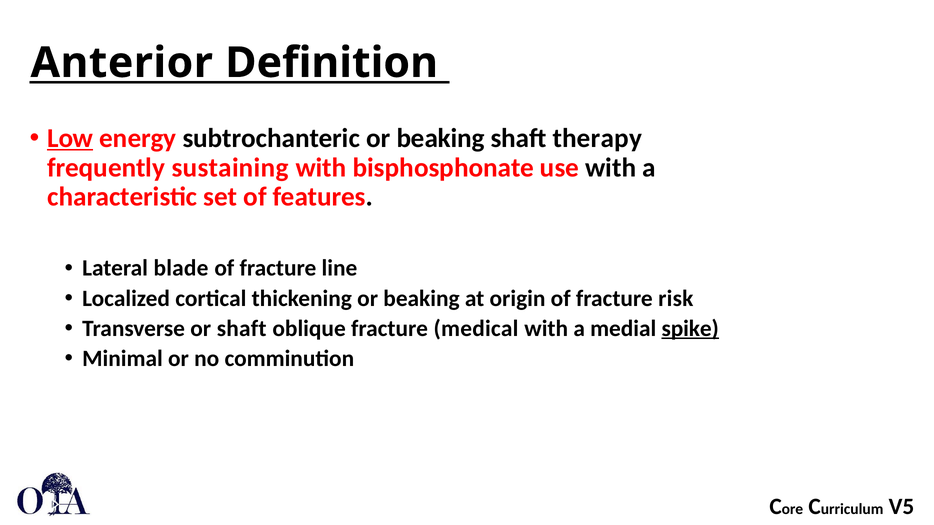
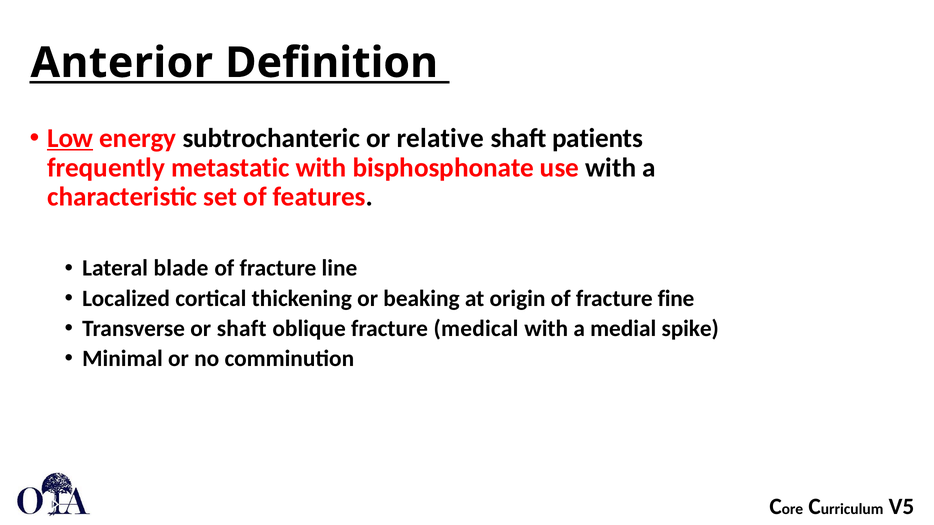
subtrochanteric or beaking: beaking -> relative (440, 138)
therapy: therapy -> patients (598, 138)
sustaining: sustaining -> metastatic (230, 168)
risk: risk -> fine (676, 299)
spike underline: present -> none (690, 329)
